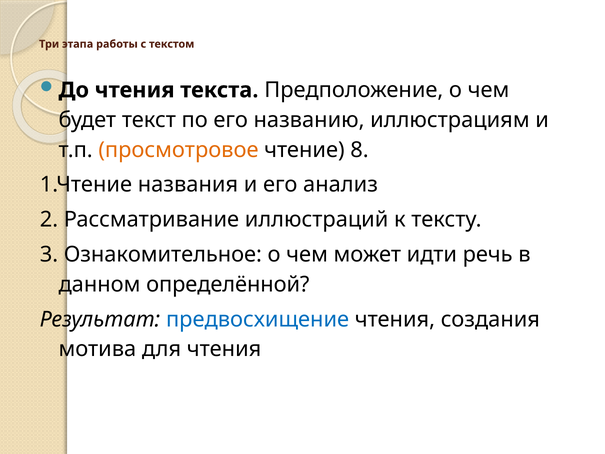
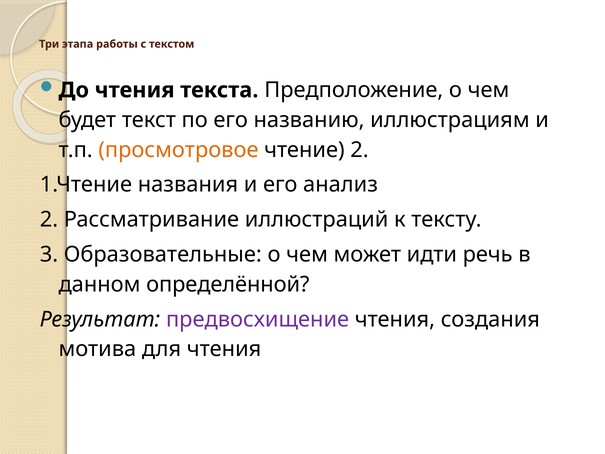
чтение 8: 8 -> 2 (359, 150)
Ознакомительное: Ознакомительное -> Образовательные (163, 254)
предвосхищение colour: blue -> purple (258, 319)
